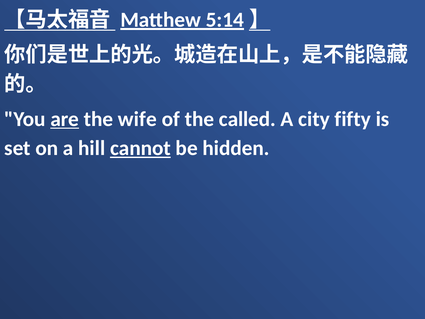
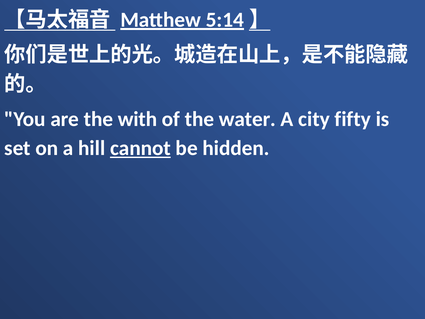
are underline: present -> none (65, 119)
wife: wife -> with (138, 119)
called: called -> water (247, 119)
